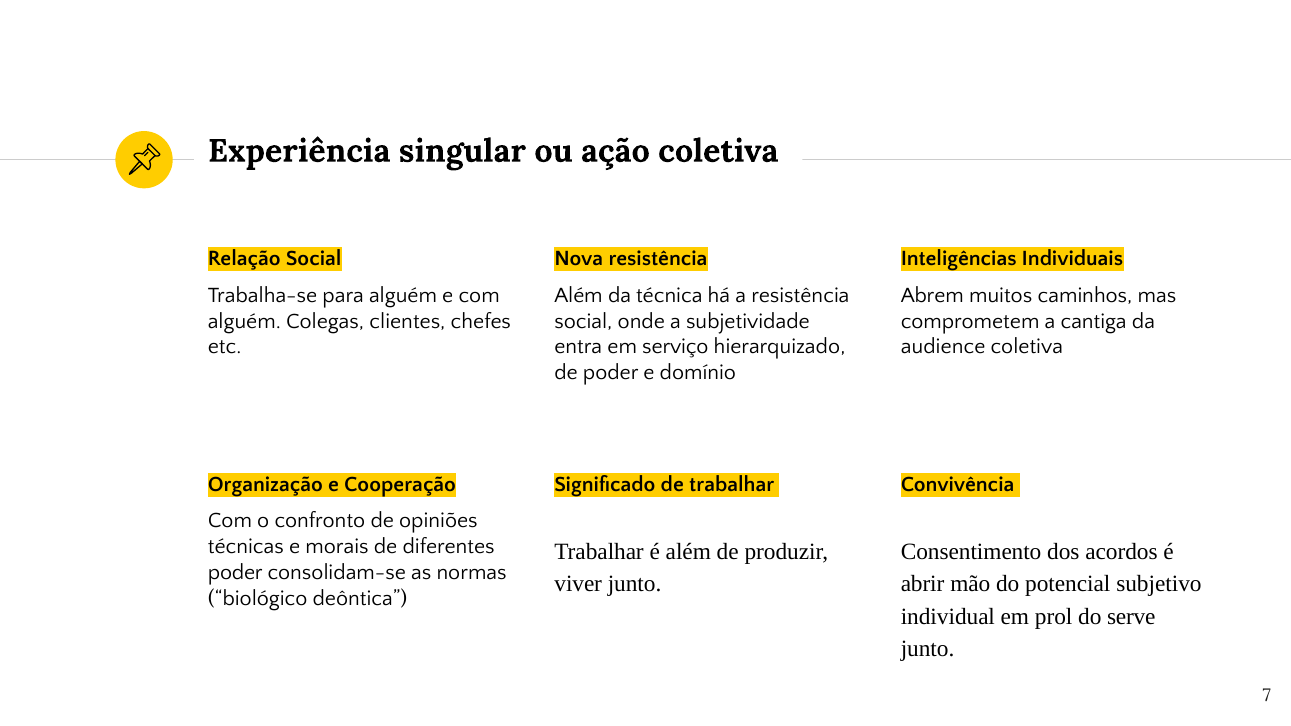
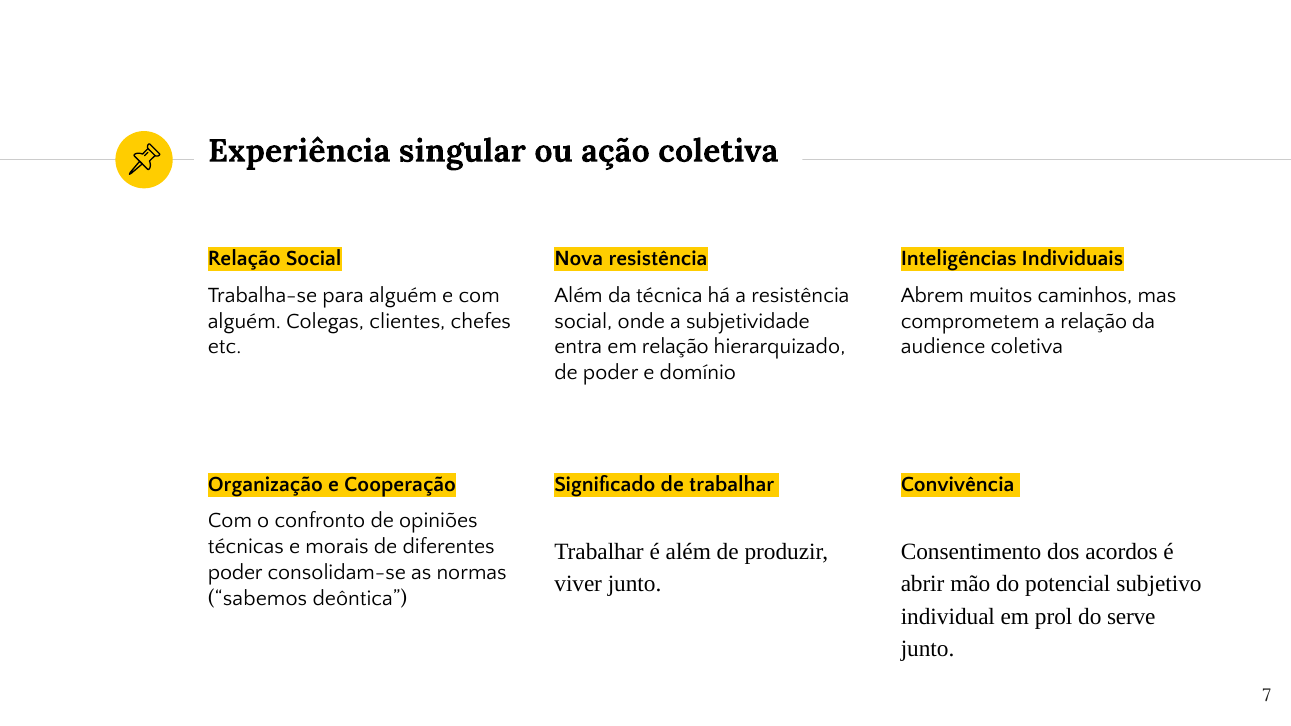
a cantiga: cantiga -> relação (1094, 321)
em serviço: serviço -> relação (675, 347)
biológico: biológico -> sabemos (258, 598)
